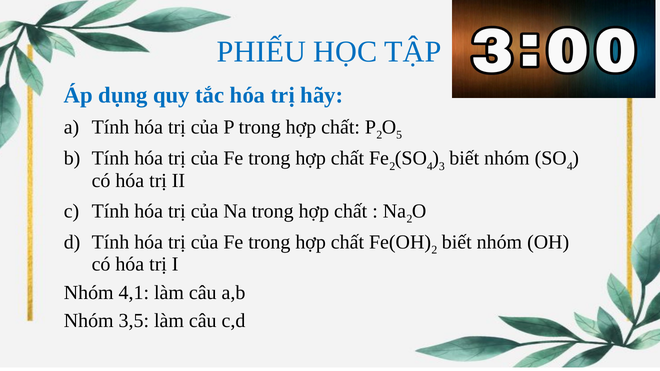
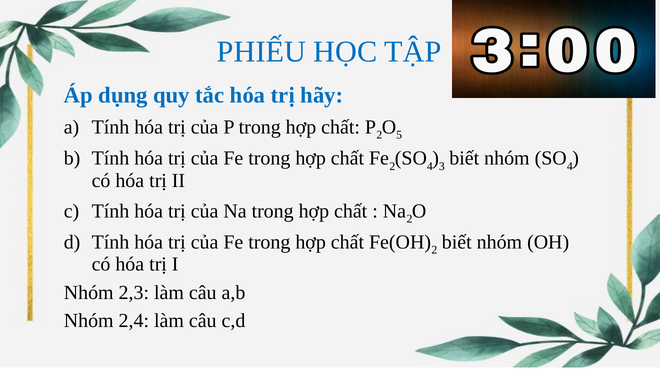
4,1: 4,1 -> 2,3 (134, 293)
3,5: 3,5 -> 2,4 (134, 321)
